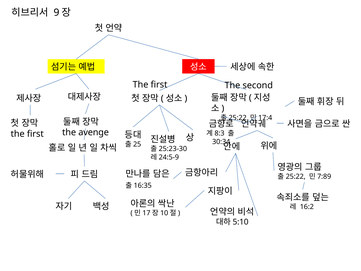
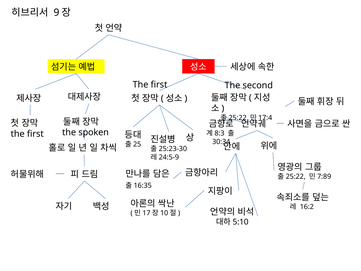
avenge: avenge -> spoken (94, 132)
